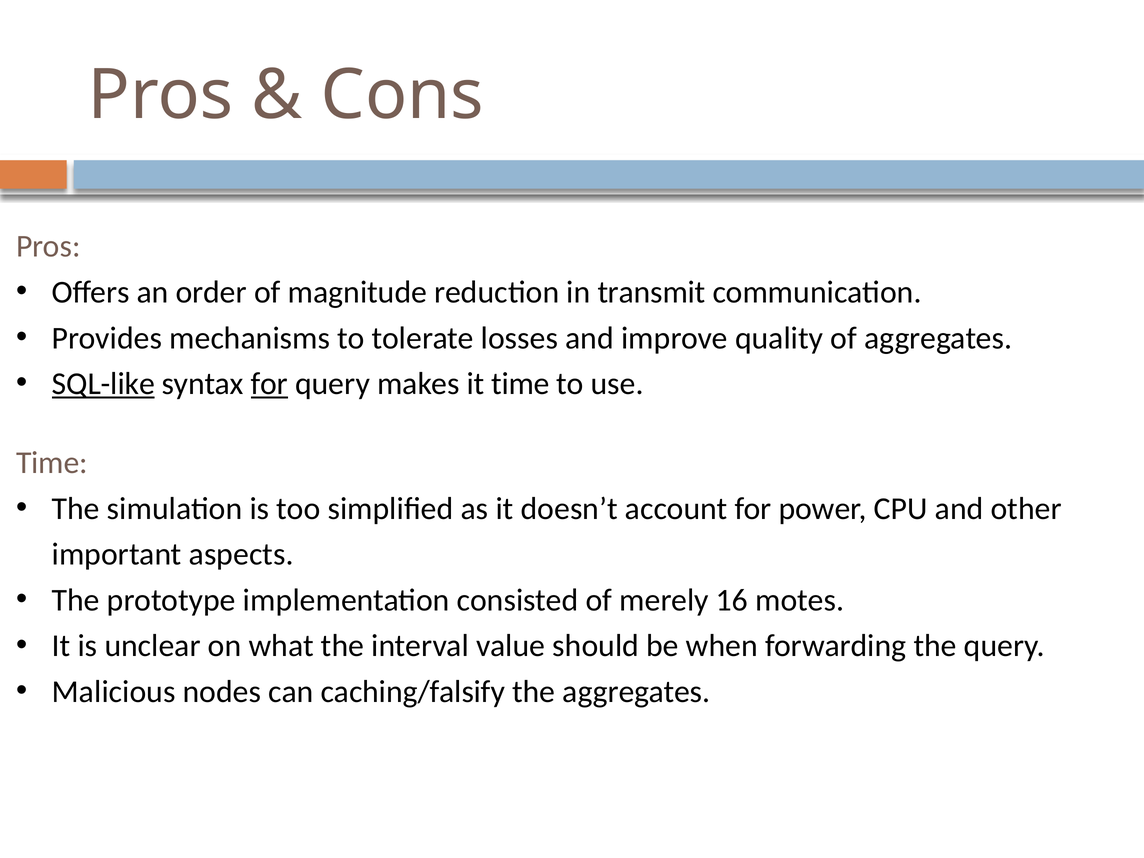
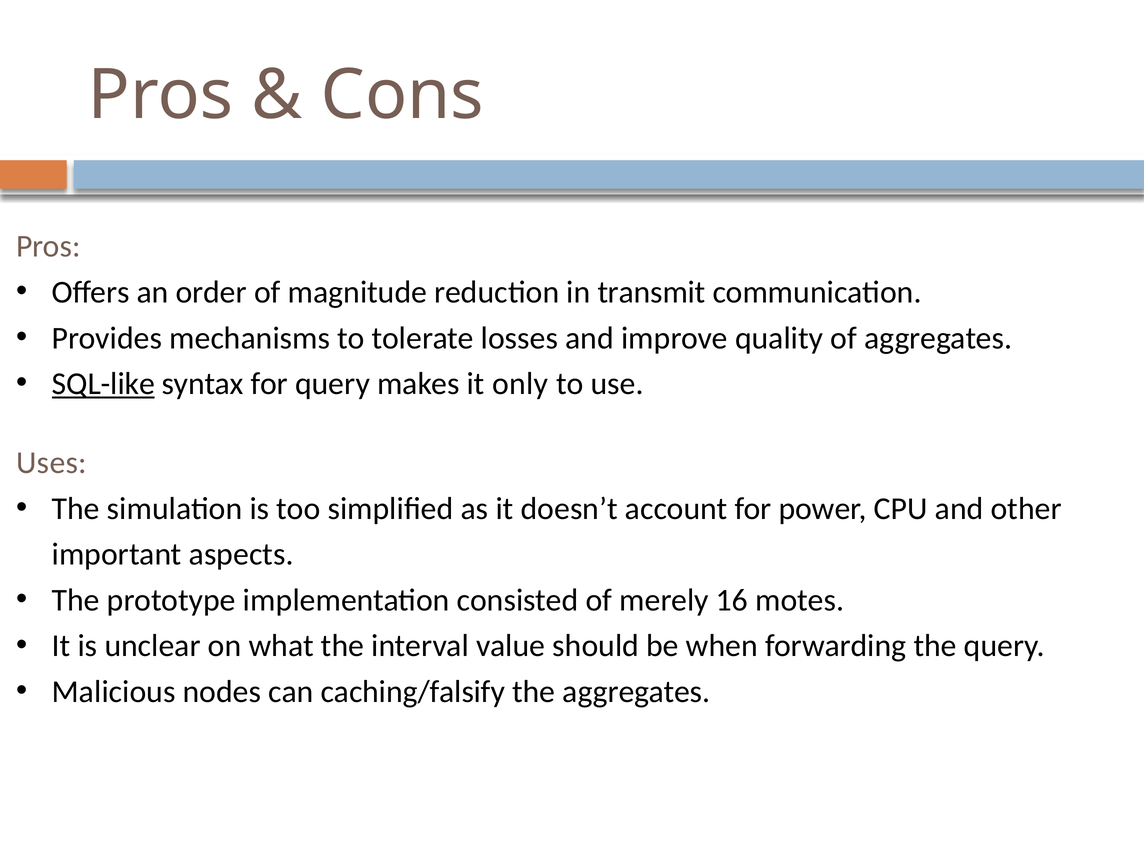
for underline: present -> none (269, 384)
it time: time -> only (520, 384)
Time: Time -> Uses (52, 463)
